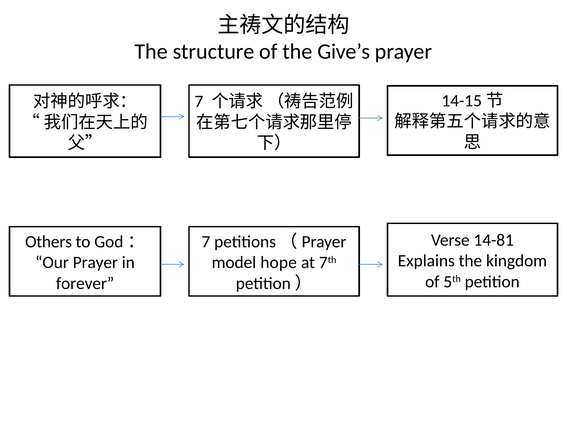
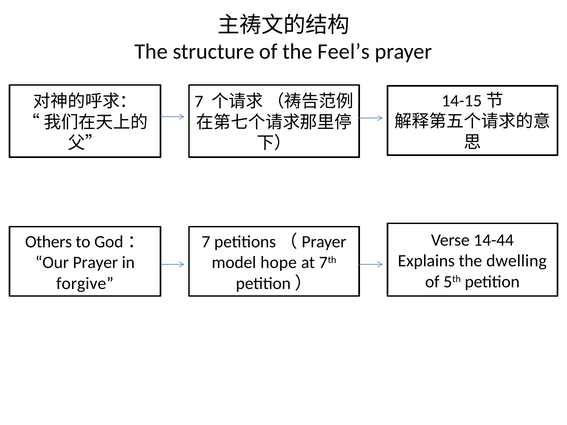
Give’s: Give’s -> Feel’s (344, 52)
14-81: 14-81 -> 14-44 (494, 240)
kingdom: kingdom -> dwelling (516, 261)
forever: forever -> forgive (85, 283)
